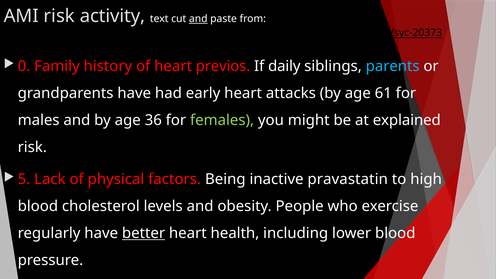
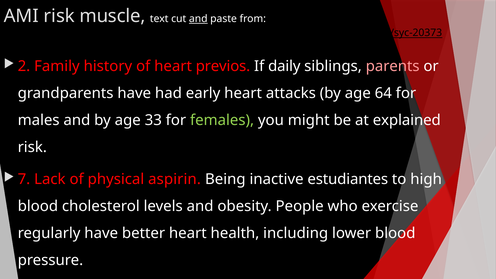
activity: activity -> muscle (112, 16)
0: 0 -> 2 (24, 66)
parents colour: light blue -> pink (393, 66)
61: 61 -> 64 (383, 93)
36: 36 -> 33 (153, 120)
5: 5 -> 7 (24, 179)
factors: factors -> aspirin (175, 179)
pravastatin: pravastatin -> estudiantes (348, 179)
better underline: present -> none (144, 233)
